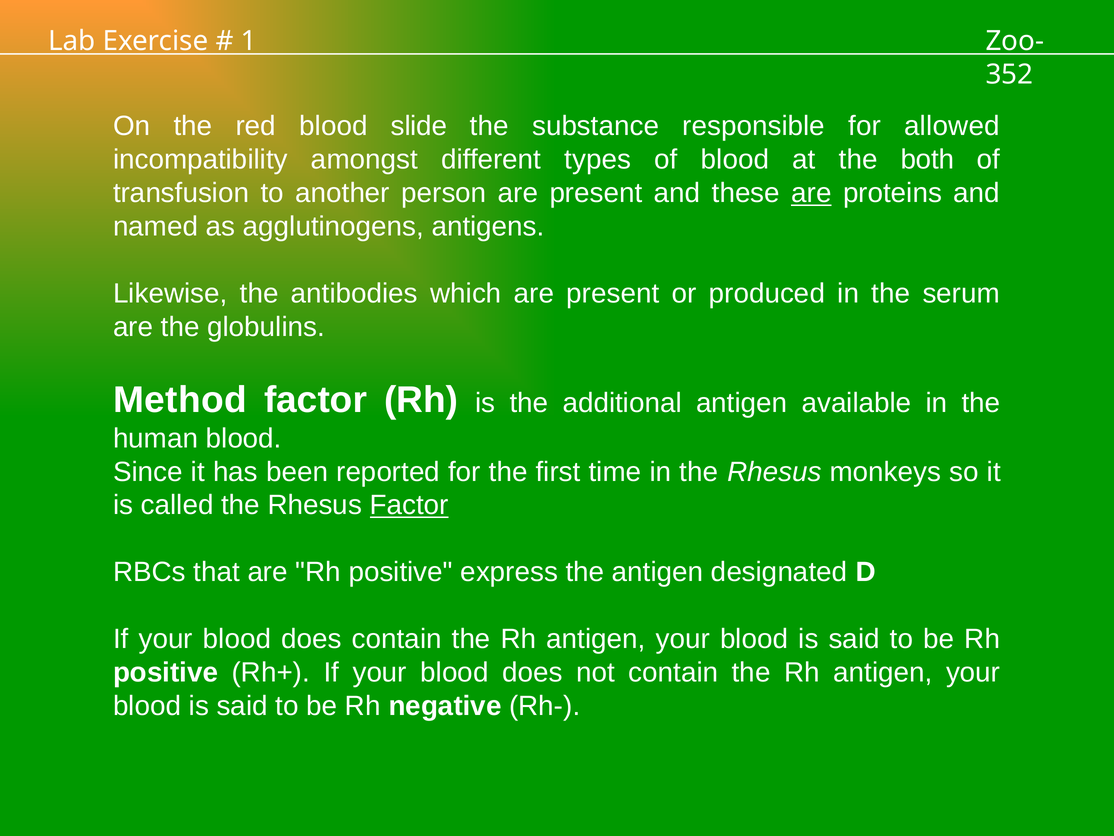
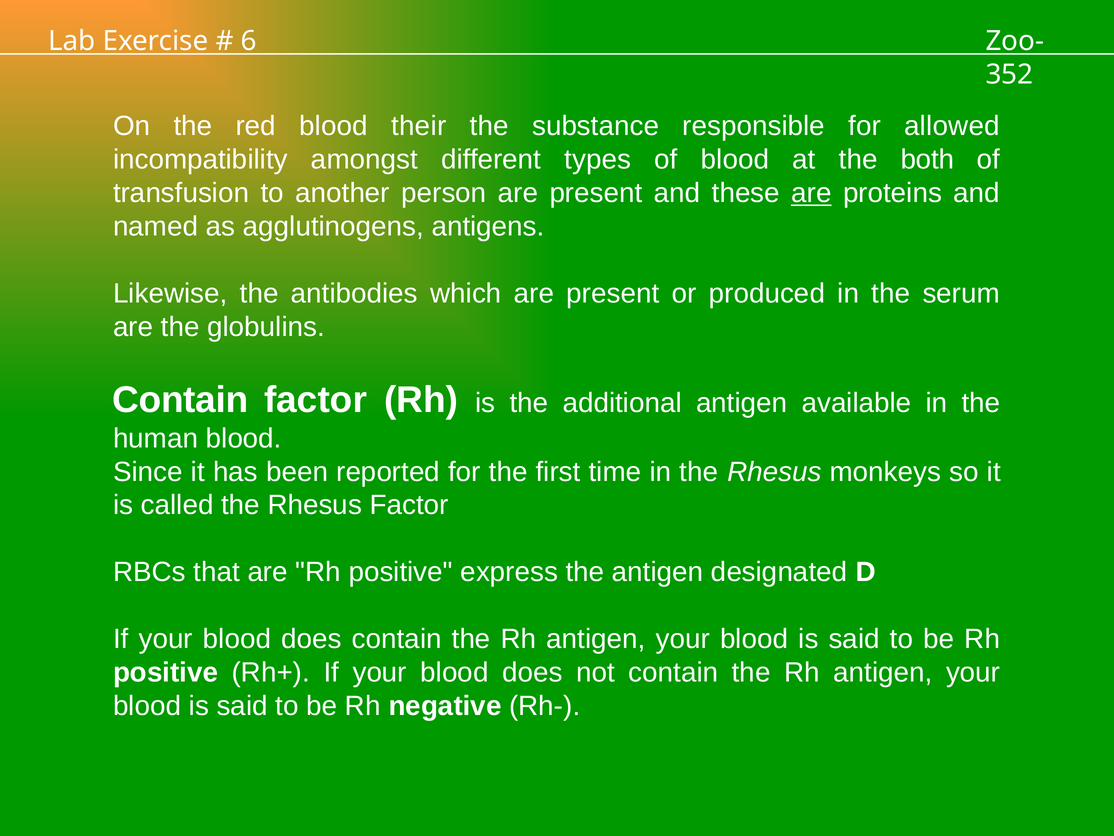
1: 1 -> 6 (249, 41)
slide: slide -> their (419, 126)
Method: Method -> Contain (180, 400)
Factor underline: present -> none (409, 505)
